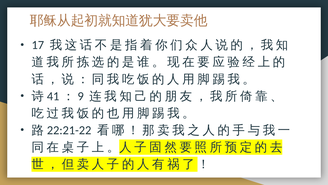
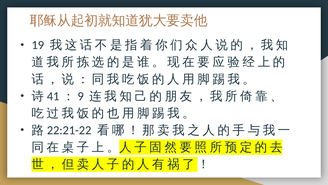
17: 17 -> 19 (38, 45)
